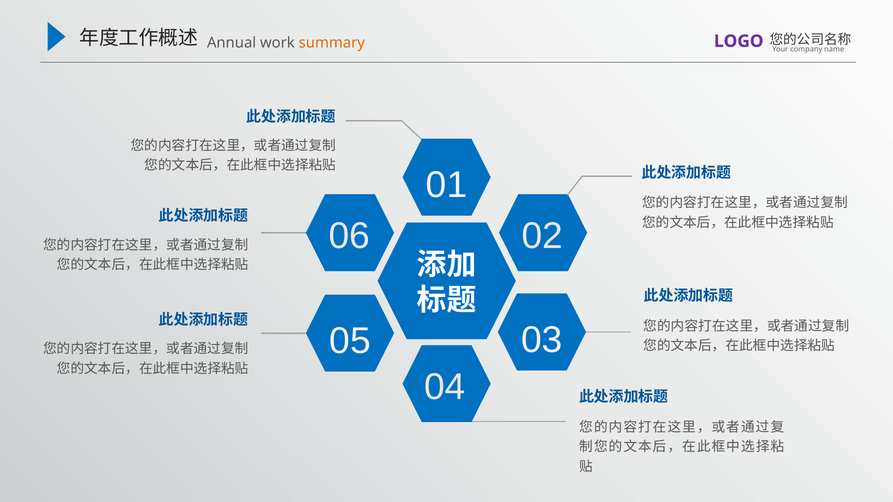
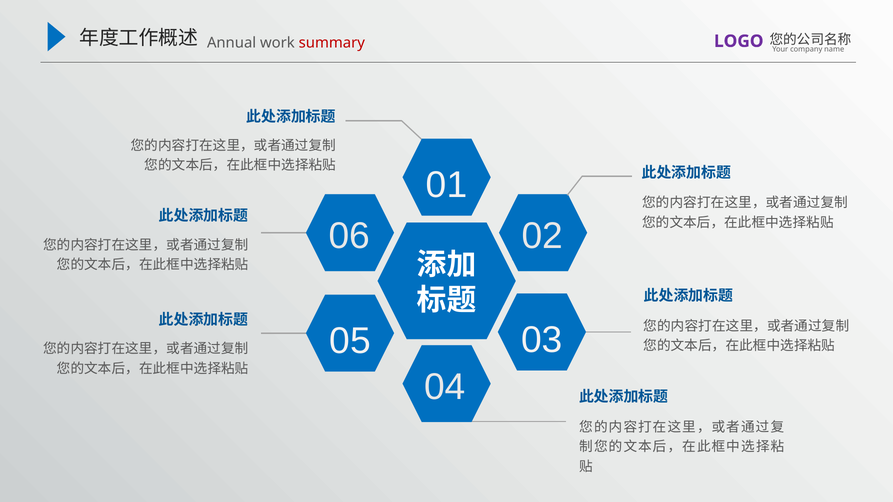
summary colour: orange -> red (332, 43)
